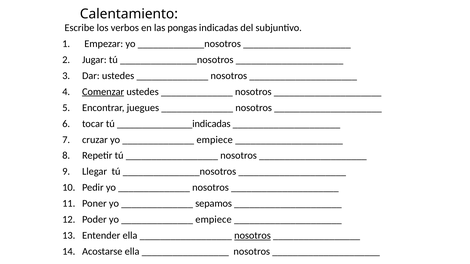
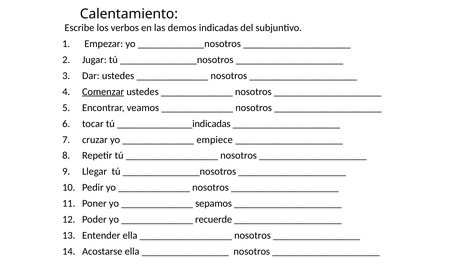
pongas: pongas -> demos (182, 28)
juegues: juegues -> veamos (143, 108)
empiece: empiece -> recuerde (214, 220)
nosotros underline: present -> none (252, 236)
